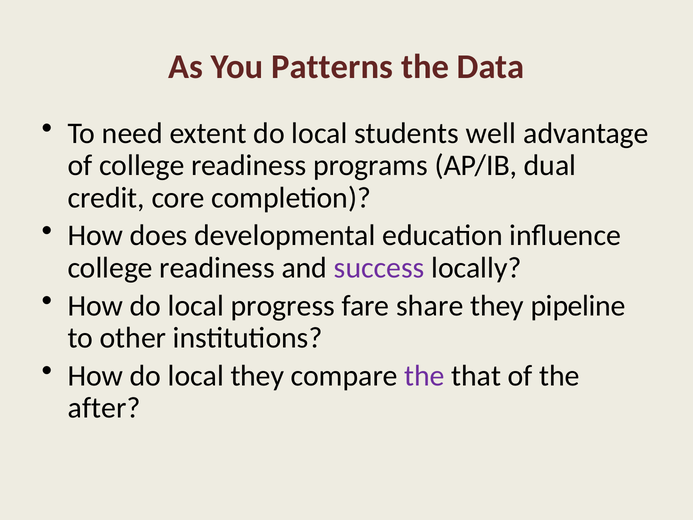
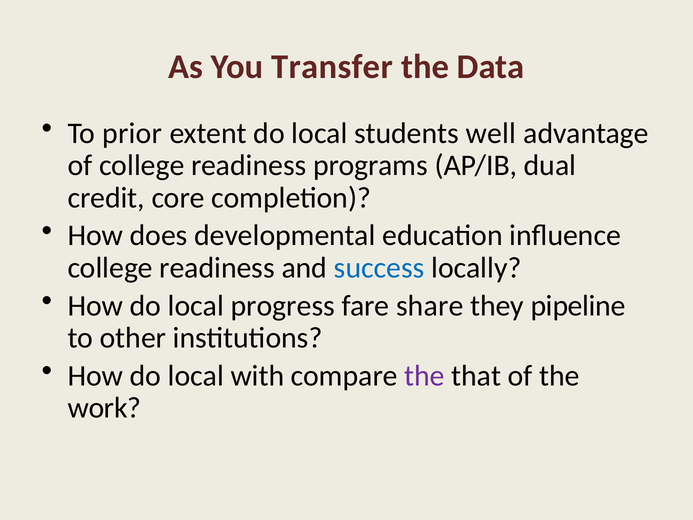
Patterns: Patterns -> Transfer (332, 67)
need: need -> prior (132, 133)
success colour: purple -> blue (379, 268)
local they: they -> with (257, 376)
after: after -> work (104, 408)
